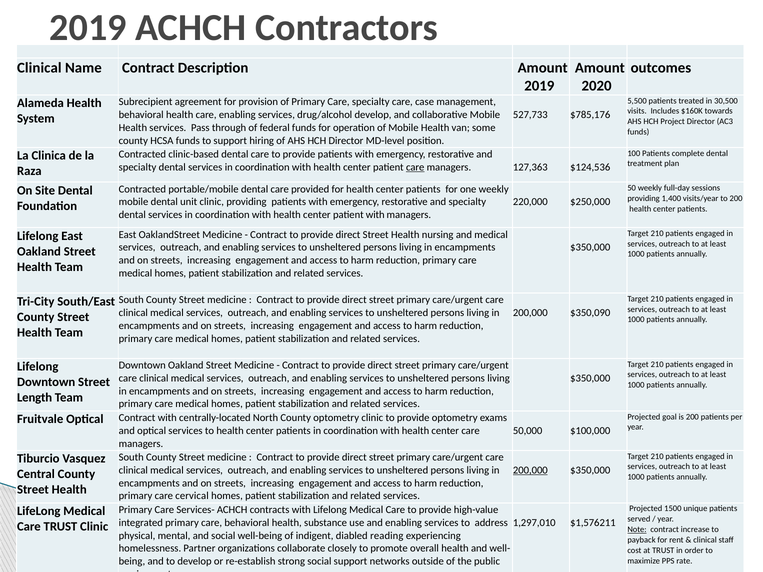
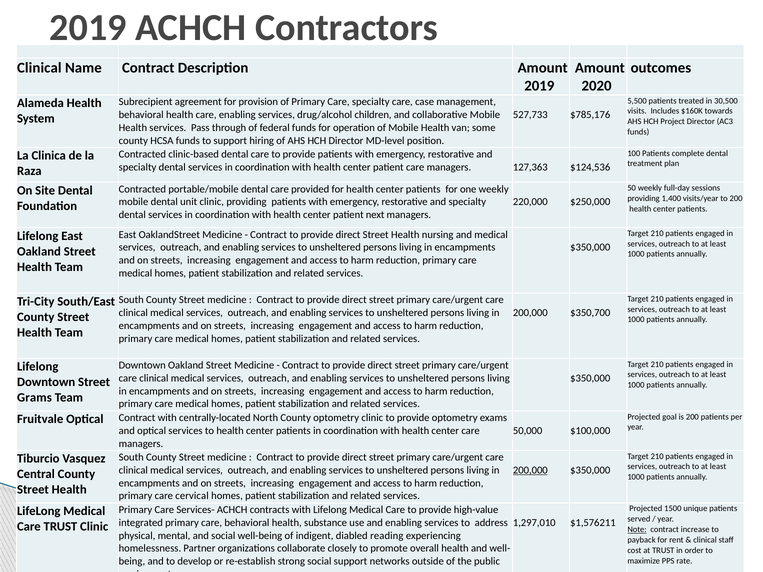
drug/alcohol develop: develop -> children (373, 115)
care underline: present -> none (415, 167)
patient with: with -> next (375, 215)
$350,090: $350,090 -> $350,700 (590, 313)
Length: Length -> Grams (34, 398)
